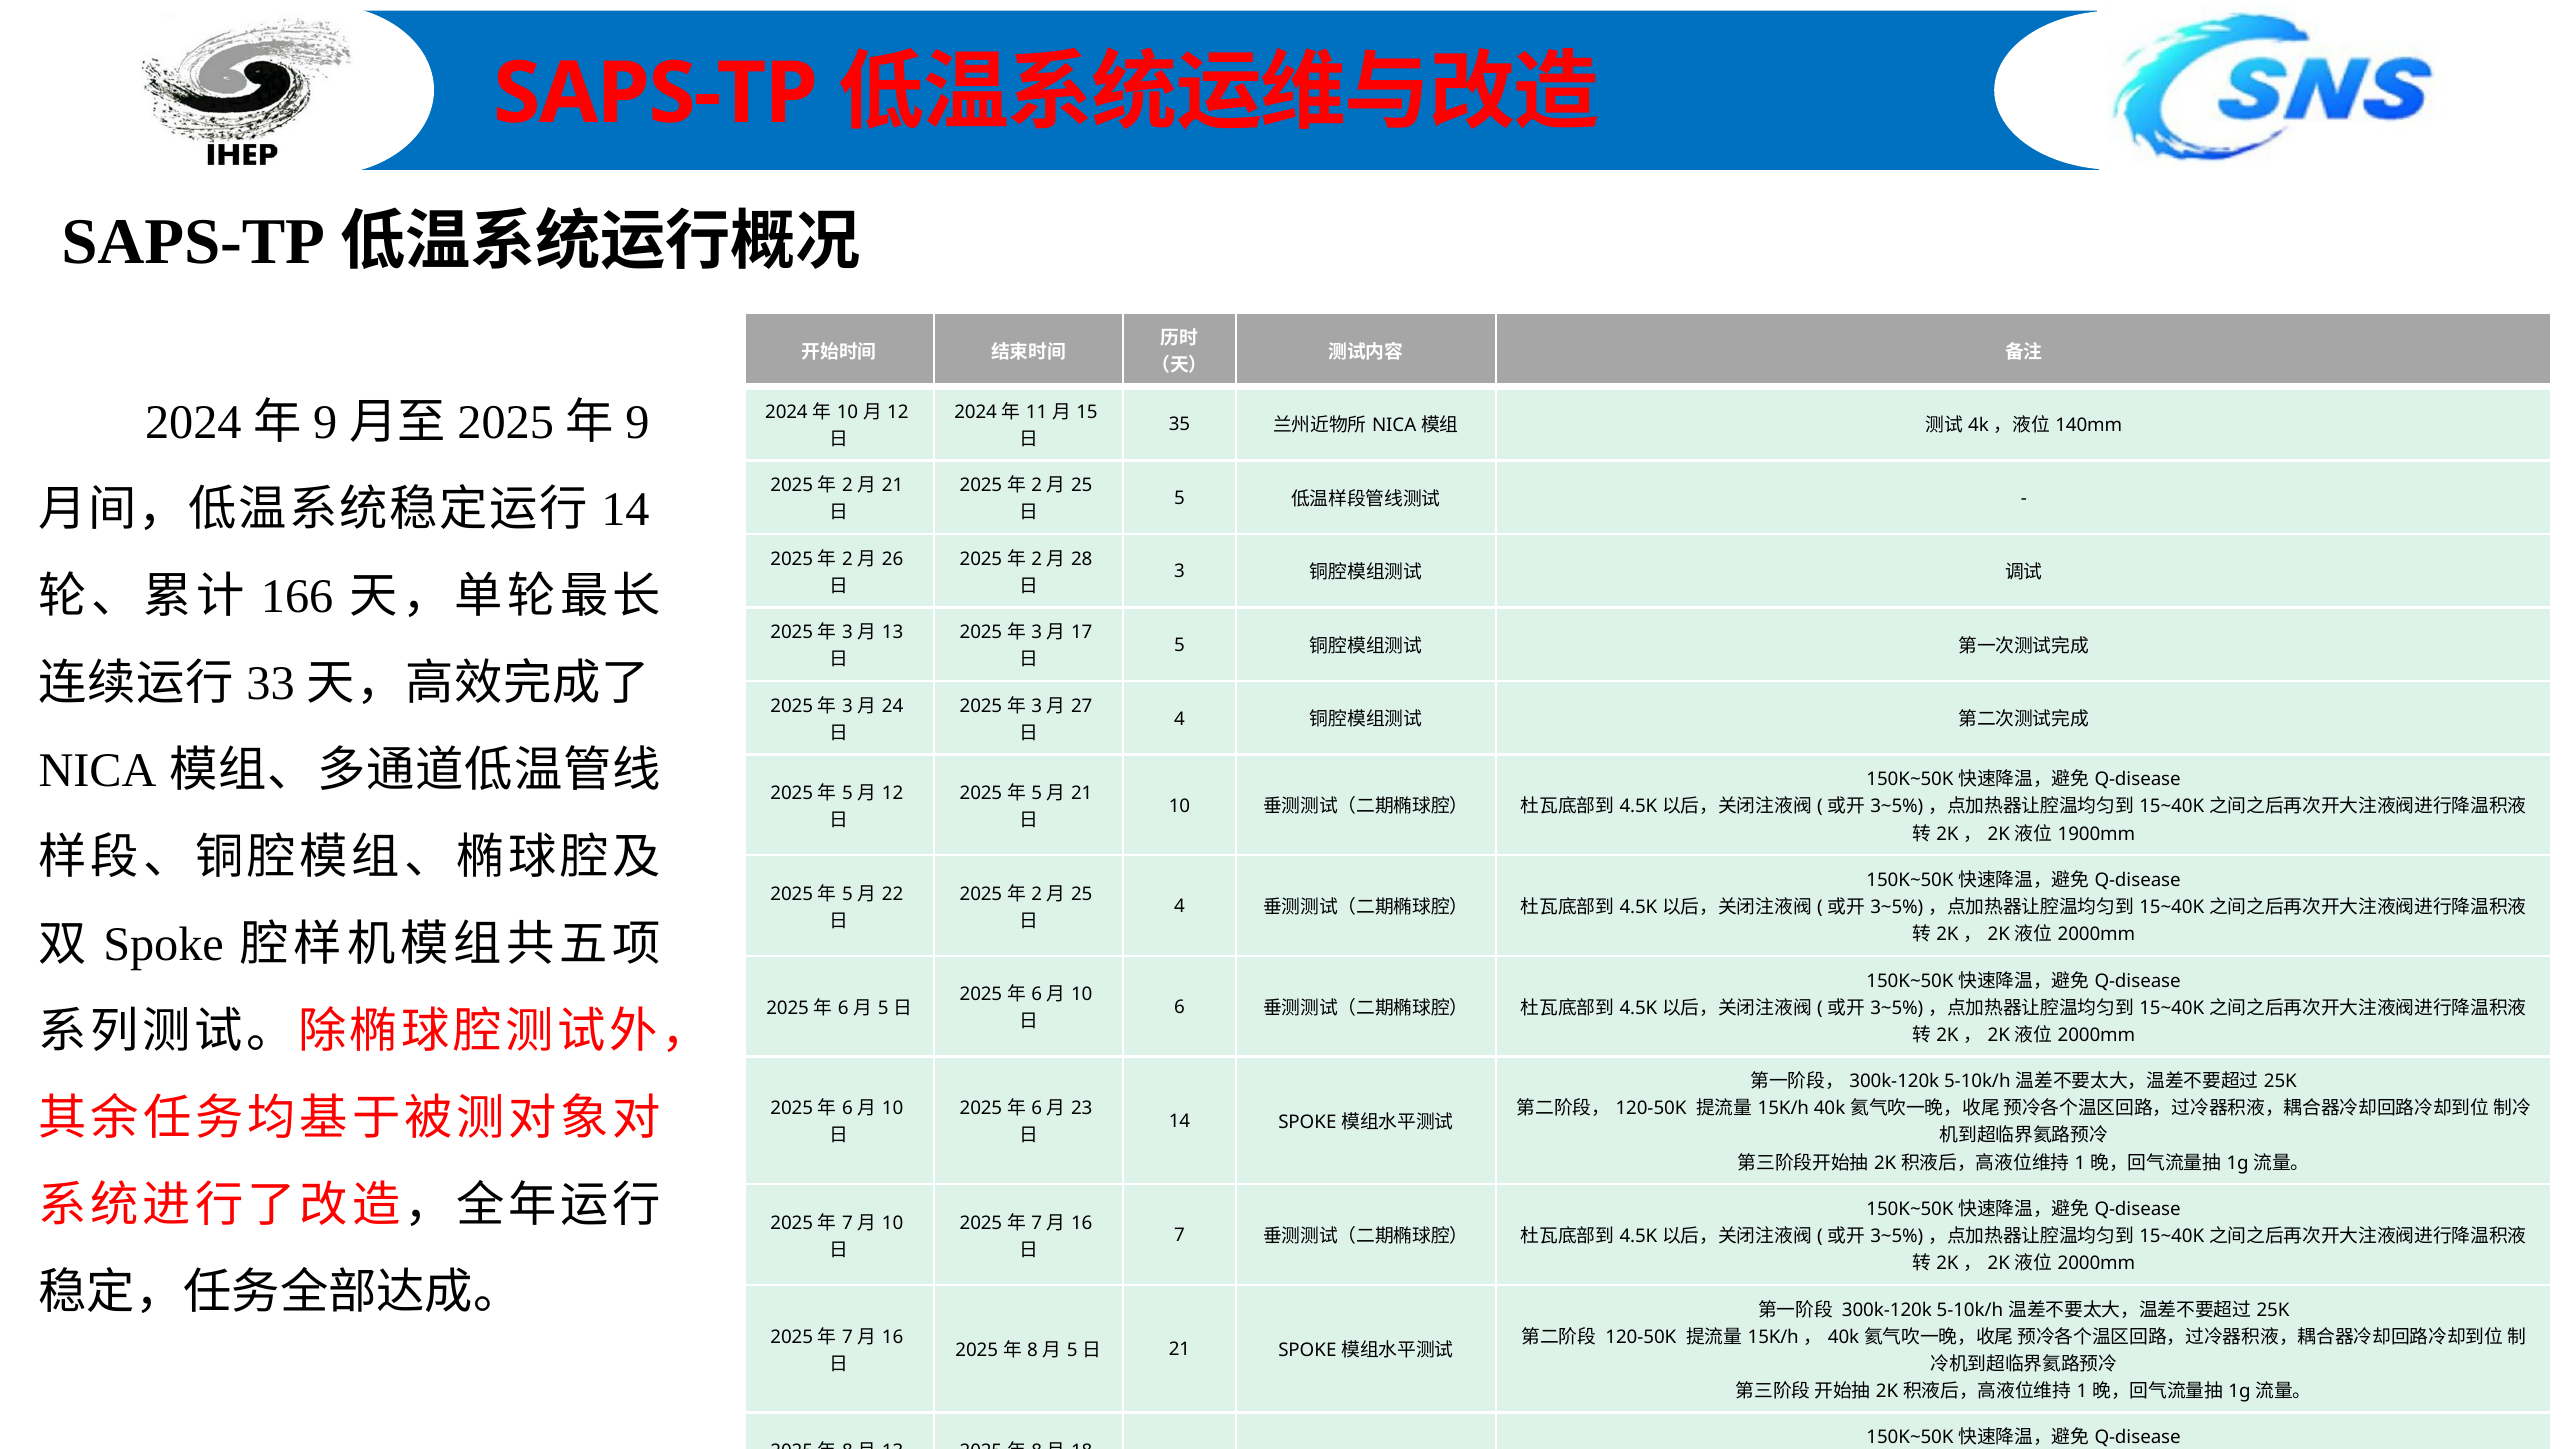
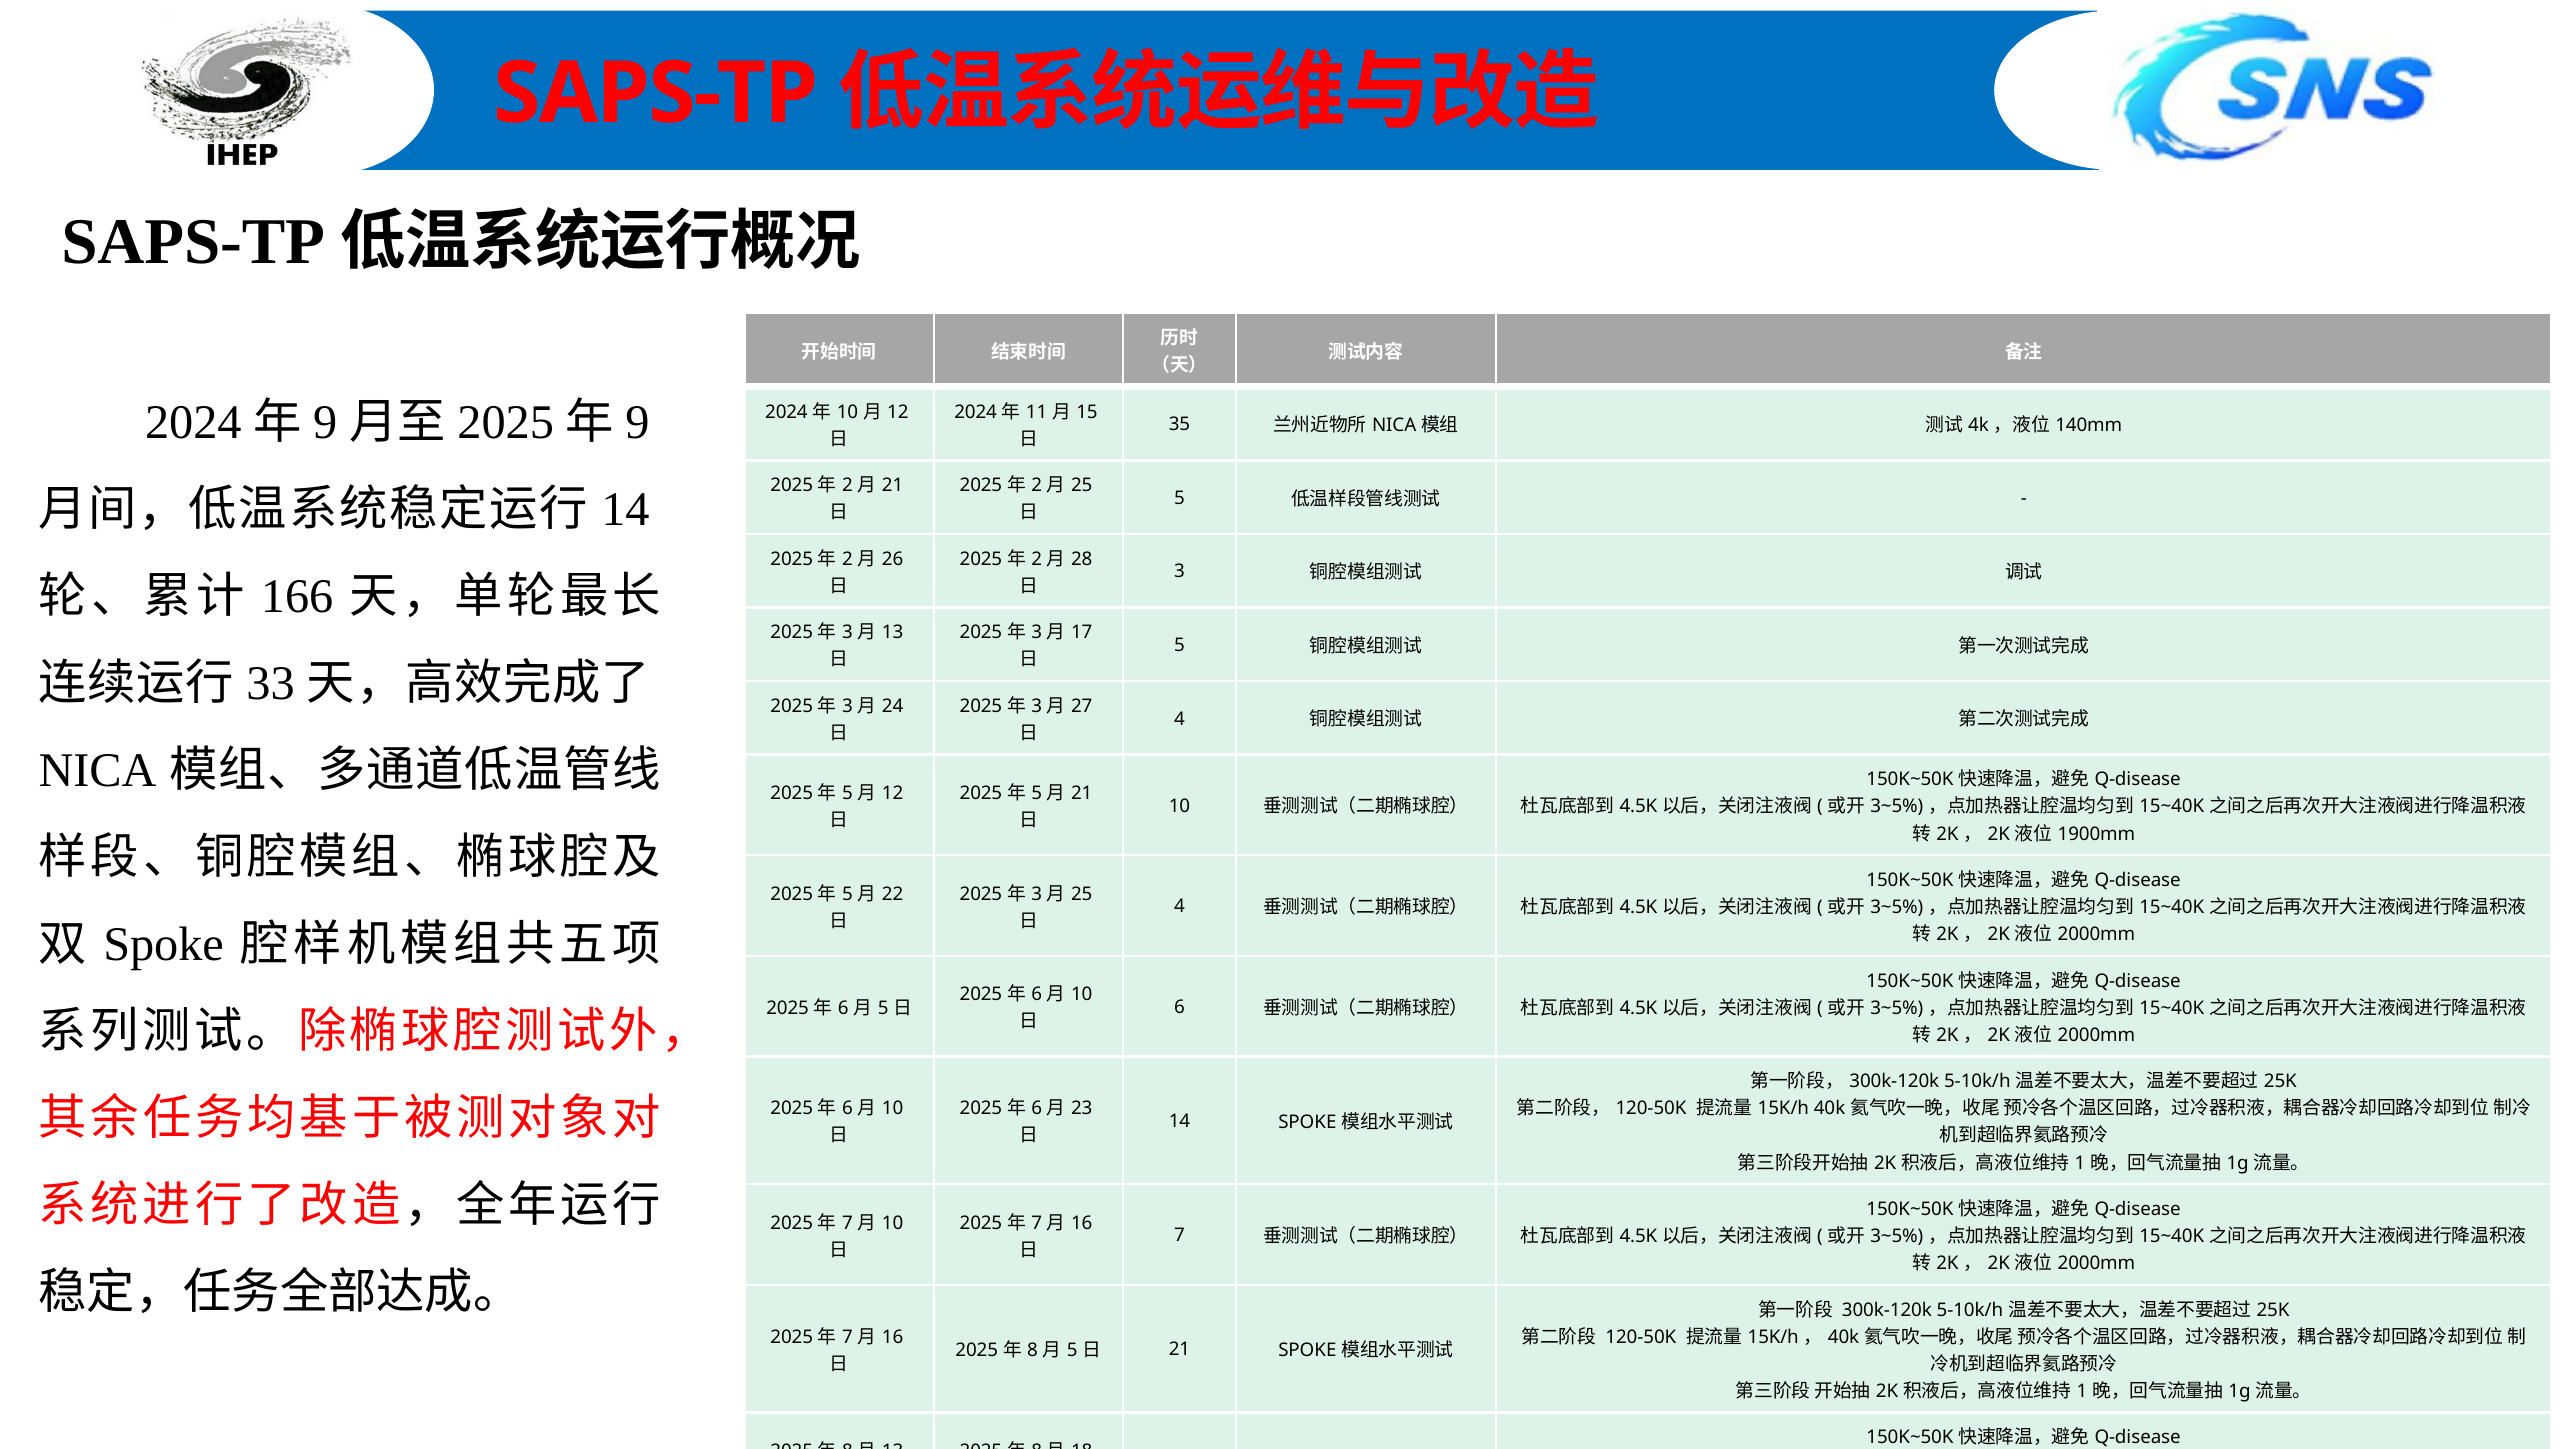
2: 2 -> 3 (1037, 894)
